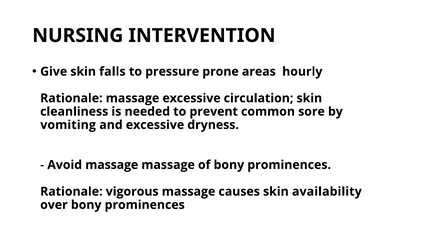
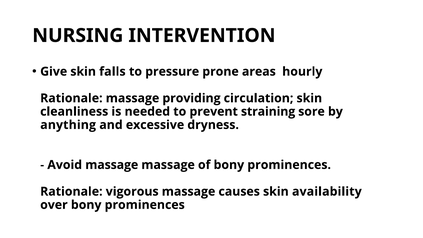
massage excessive: excessive -> providing (192, 98)
common: common -> straining (268, 111)
vomiting: vomiting -> anything (68, 125)
